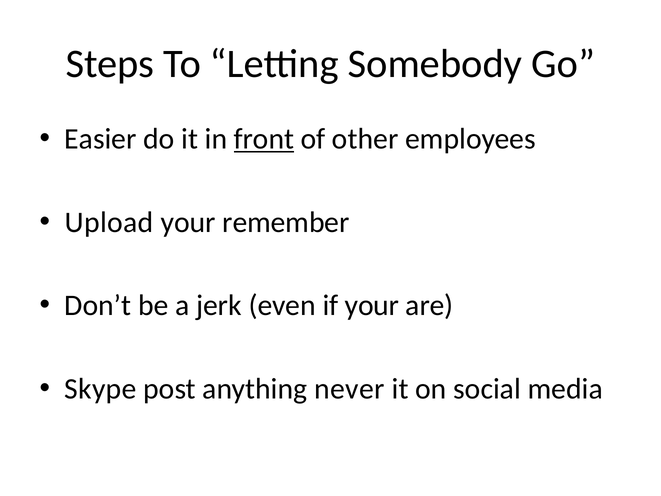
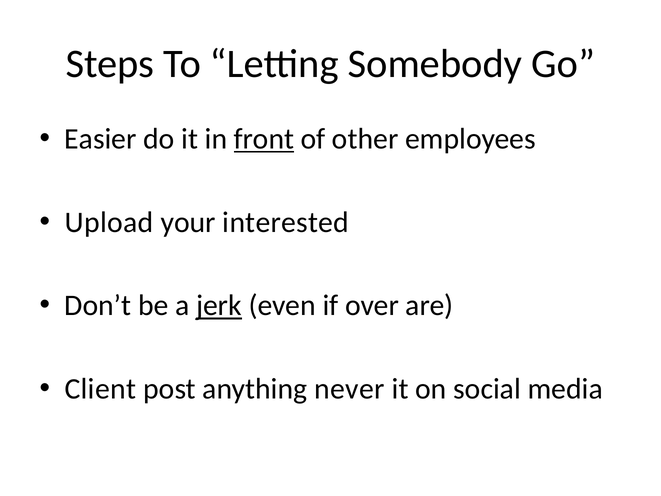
remember: remember -> interested (286, 222)
jerk underline: none -> present (219, 305)
if your: your -> over (372, 305)
Skype: Skype -> Client (100, 389)
